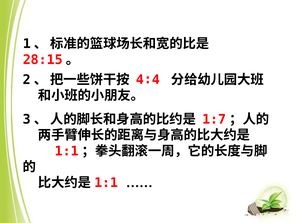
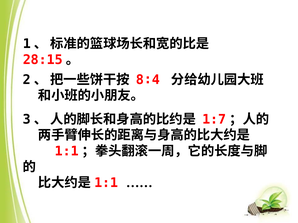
4∶4: 4∶4 -> 8∶4 (148, 80)
